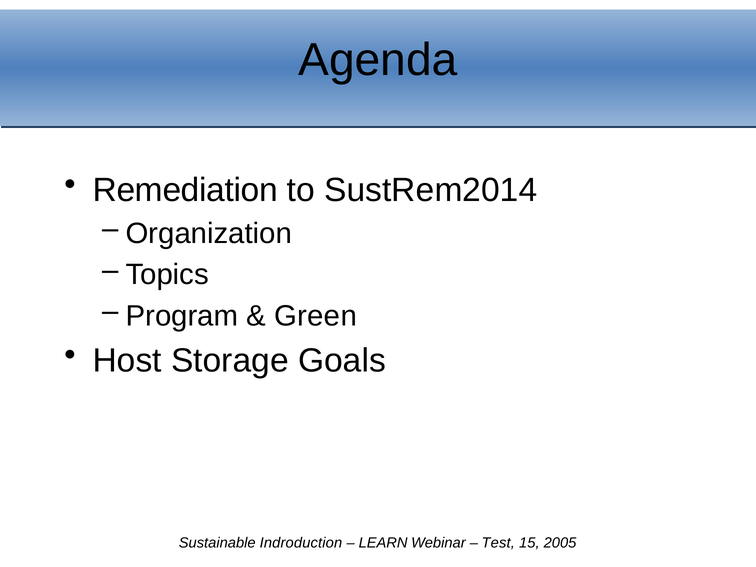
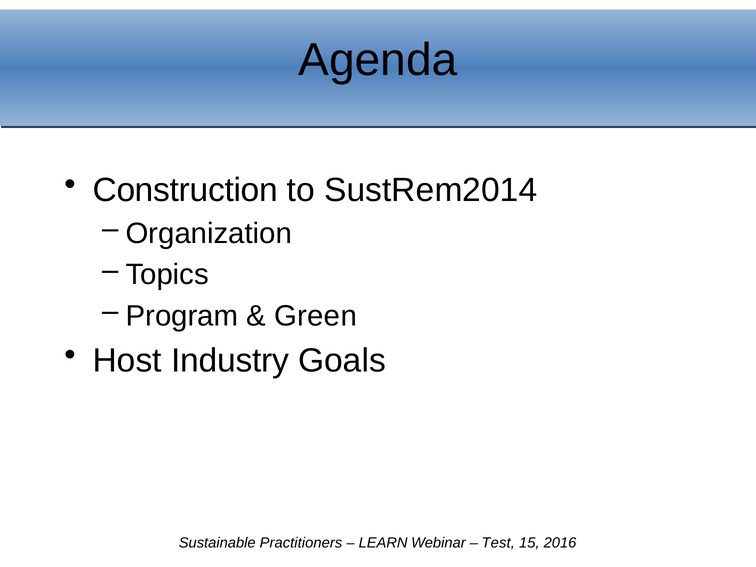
Remediation: Remediation -> Construction (185, 190)
Storage: Storage -> Industry (230, 361)
Indroduction: Indroduction -> Practitioners (301, 543)
2005: 2005 -> 2016 (560, 543)
